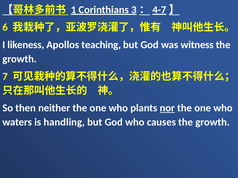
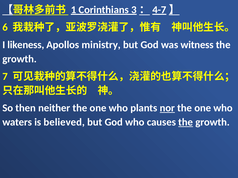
teaching: teaching -> ministry (101, 45)
handling: handling -> believed (64, 123)
the underline: none -> present (186, 123)
